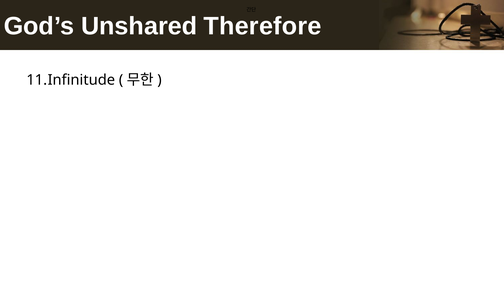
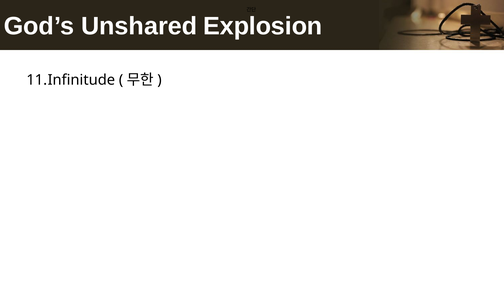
Therefore: Therefore -> Explosion (263, 26)
